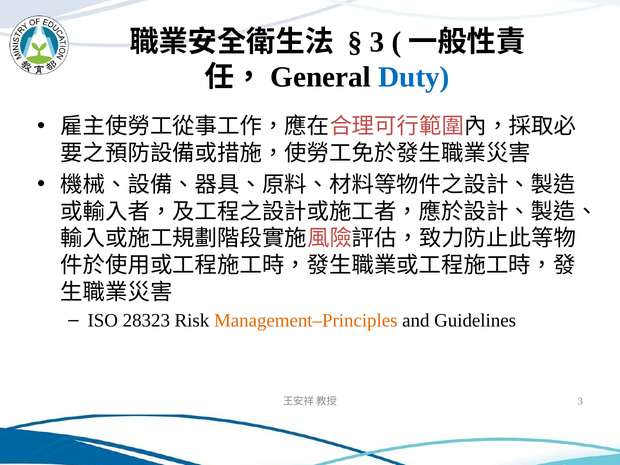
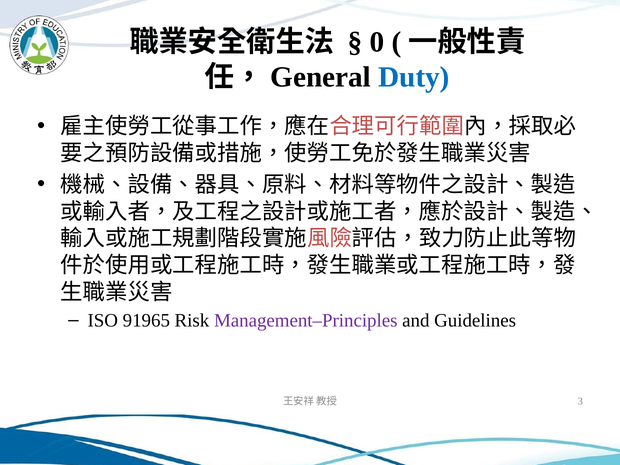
3: 3 -> 0 (377, 42)
28323: 28323 -> 91965 (146, 320)
Management–Principles colour: orange -> purple (306, 320)
